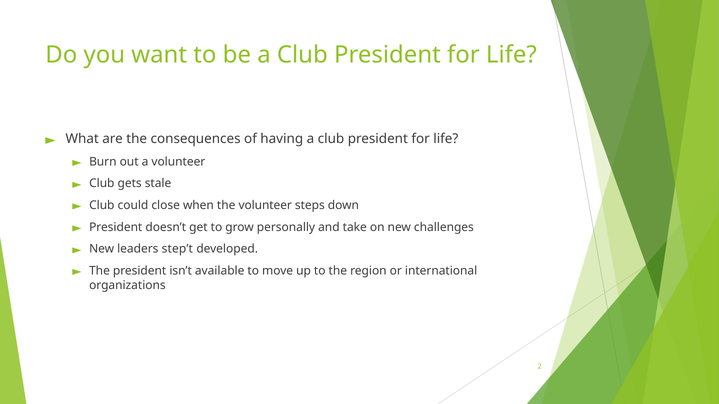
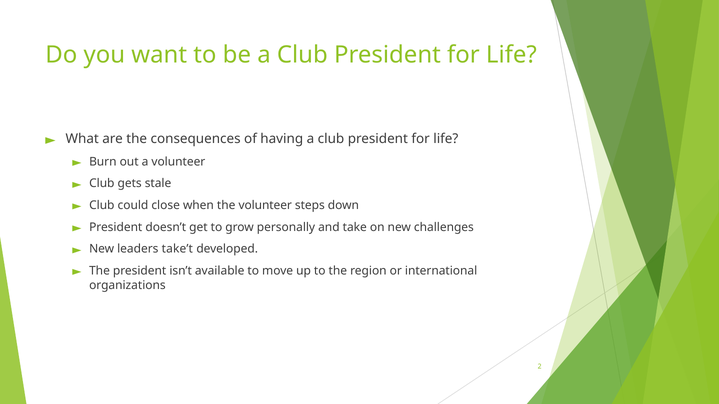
step’t: step’t -> take’t (177, 249)
